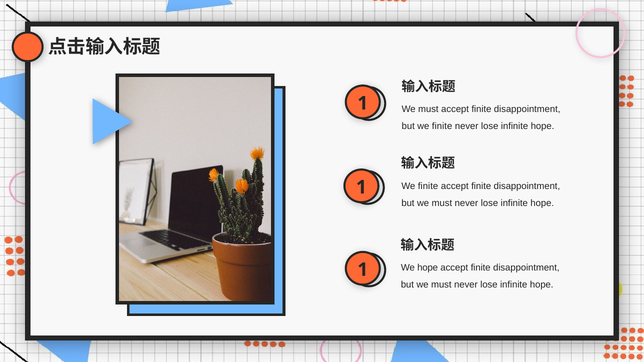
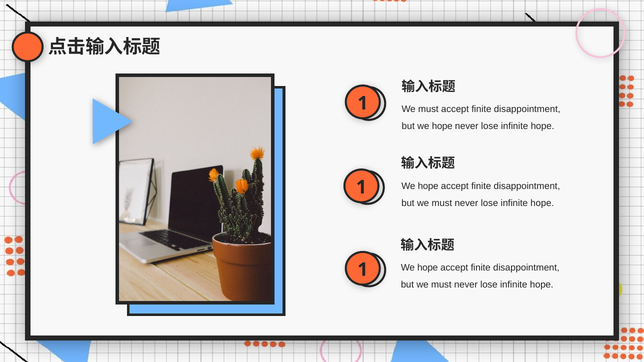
but we finite: finite -> hope (442, 126)
finite: finite -> hope (428, 186)
